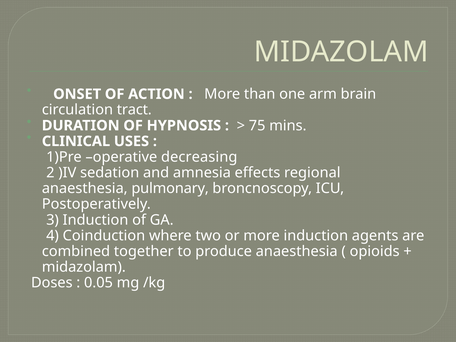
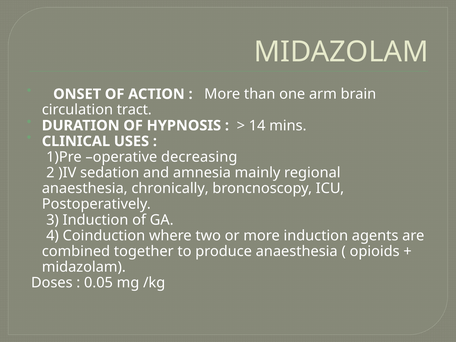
75: 75 -> 14 (257, 126)
effects: effects -> mainly (257, 173)
pulmonary: pulmonary -> chronically (170, 188)
